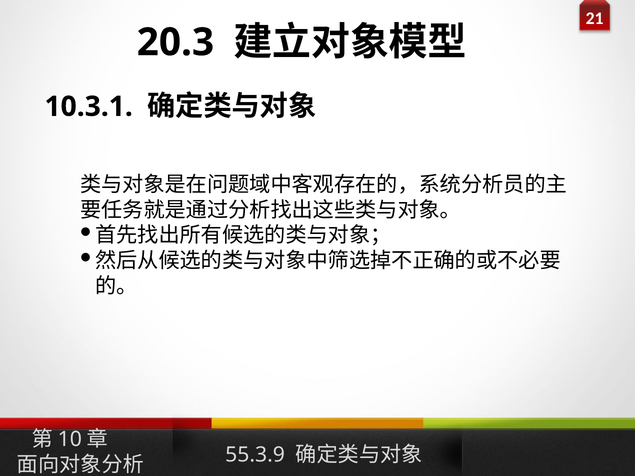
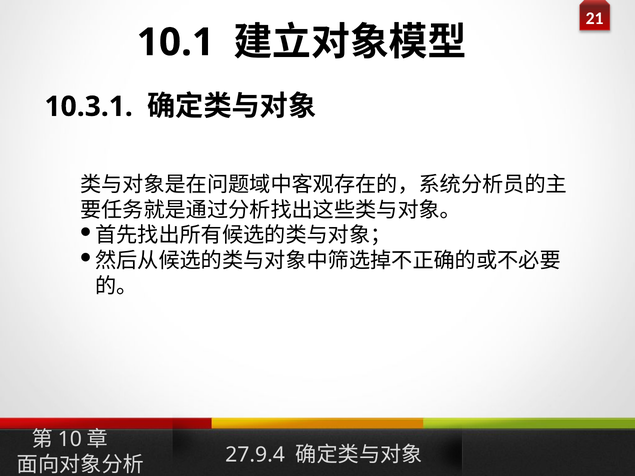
20.3: 20.3 -> 10.1 (175, 42)
55.3.9: 55.3.9 -> 27.9.4 (255, 455)
